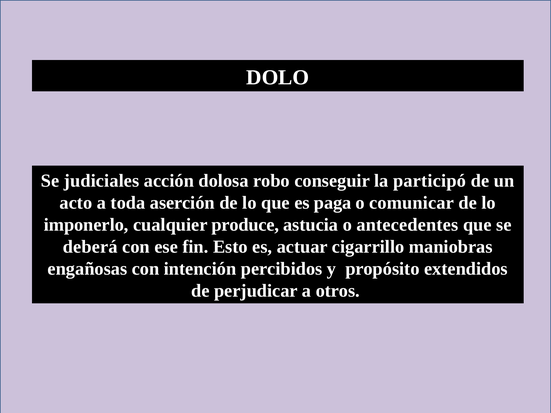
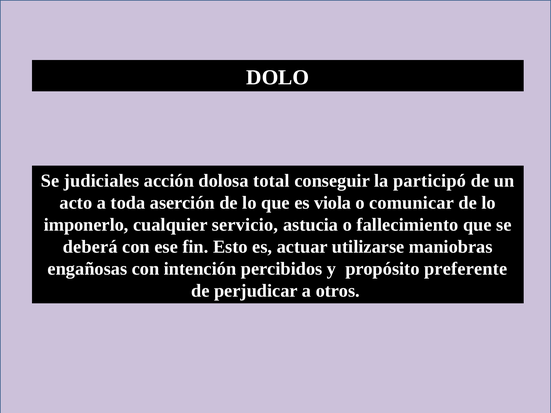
robo: robo -> total (271, 181)
paga: paga -> viola (333, 203)
produce: produce -> servicio (245, 225)
antecedentes: antecedentes -> fallecimiento (407, 225)
cigarrillo: cigarrillo -> utilizarse (368, 247)
extendidos: extendidos -> preferente (466, 269)
